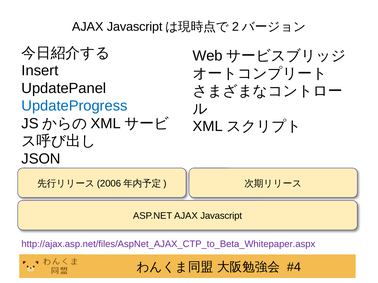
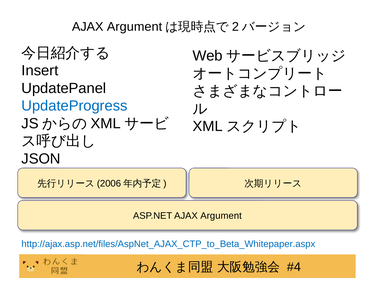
Javascript: Javascript -> Argument (135, 27)
ASP.NET AJAX Javascript: Javascript -> Argument (221, 216)
http://ajax.asp.net/files/AspNet_AJAX_CTP_to_Beta_Whitepaper.aspx colour: purple -> blue (168, 244)
